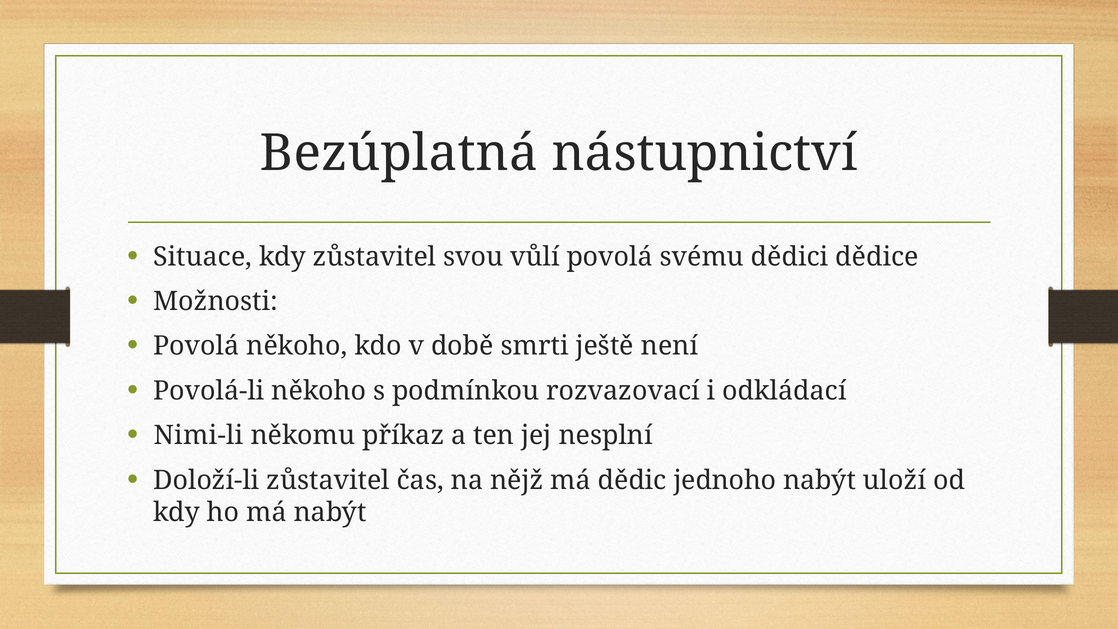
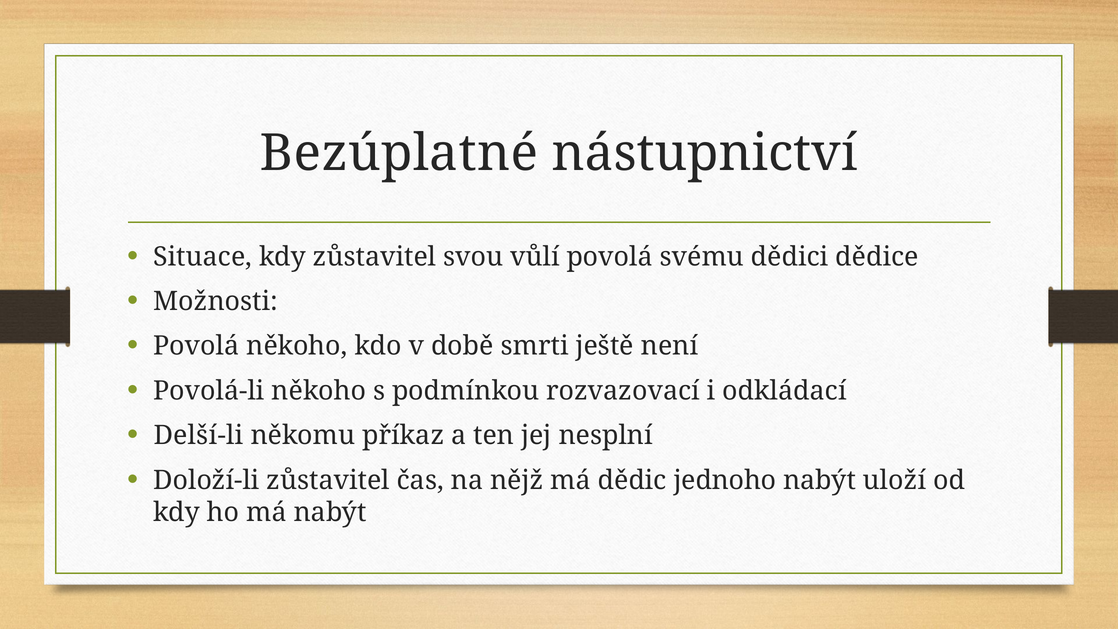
Bezúplatná: Bezúplatná -> Bezúplatné (399, 153)
Nimi-li: Nimi-li -> Delší-li (198, 435)
